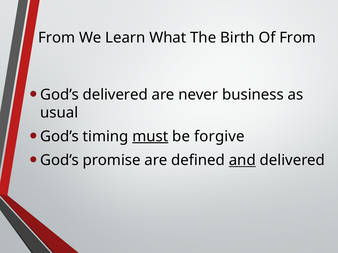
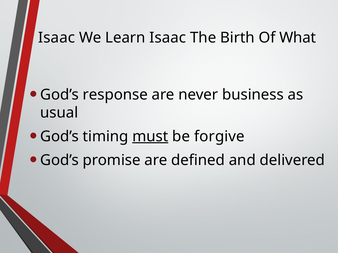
From: From -> Isaac (57, 38)
Learn What: What -> Isaac (168, 38)
Of From: From -> What (298, 38)
God’s delivered: delivered -> response (115, 95)
and underline: present -> none (242, 161)
